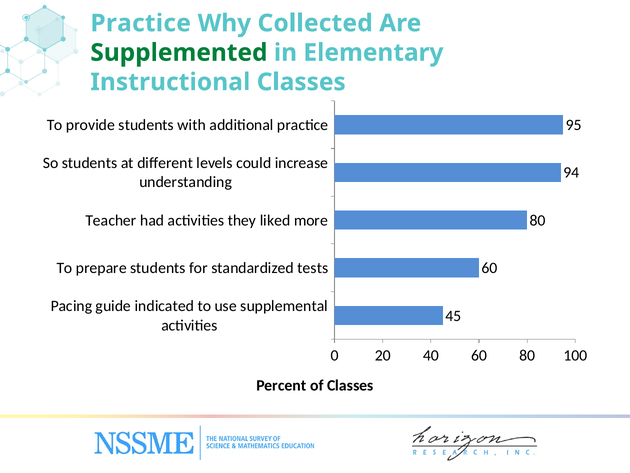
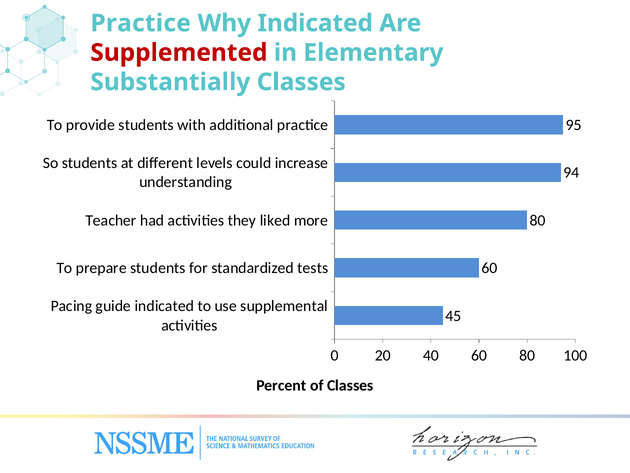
Why Collected: Collected -> Indicated (315, 23)
Supplemented colour: green -> red (179, 53)
Instructional: Instructional -> Substantially (170, 82)
